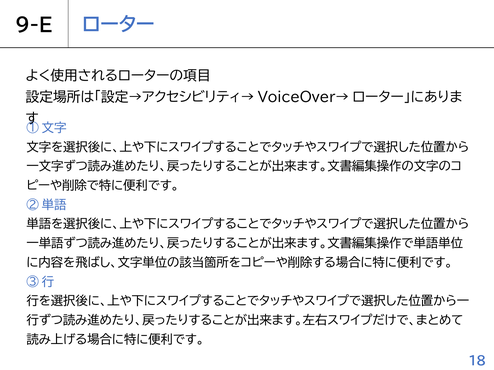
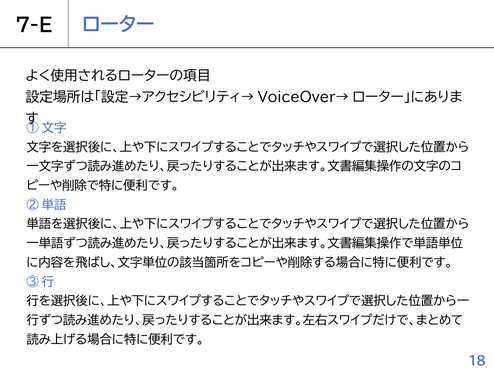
9-E: 9-E -> 7-E (34, 25)
